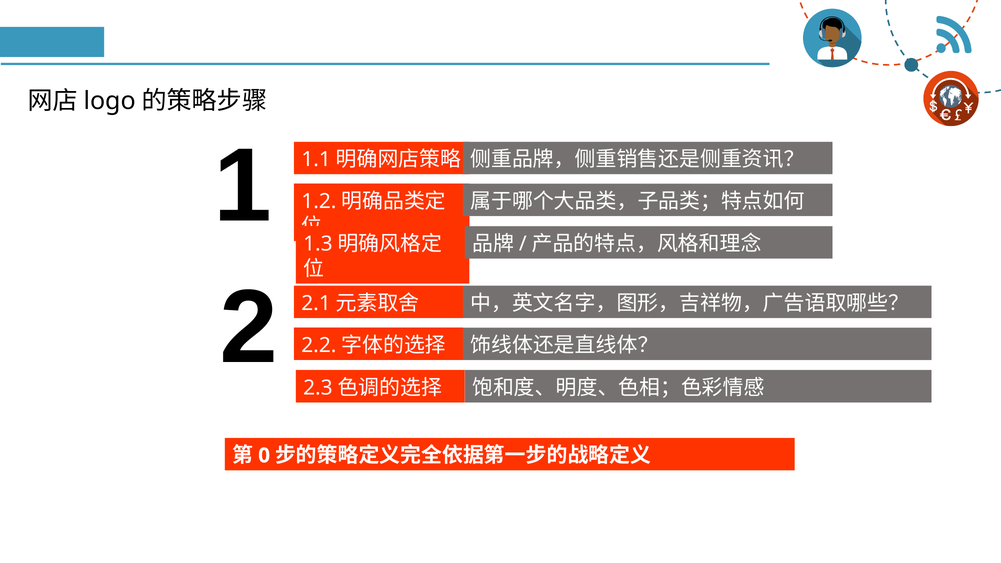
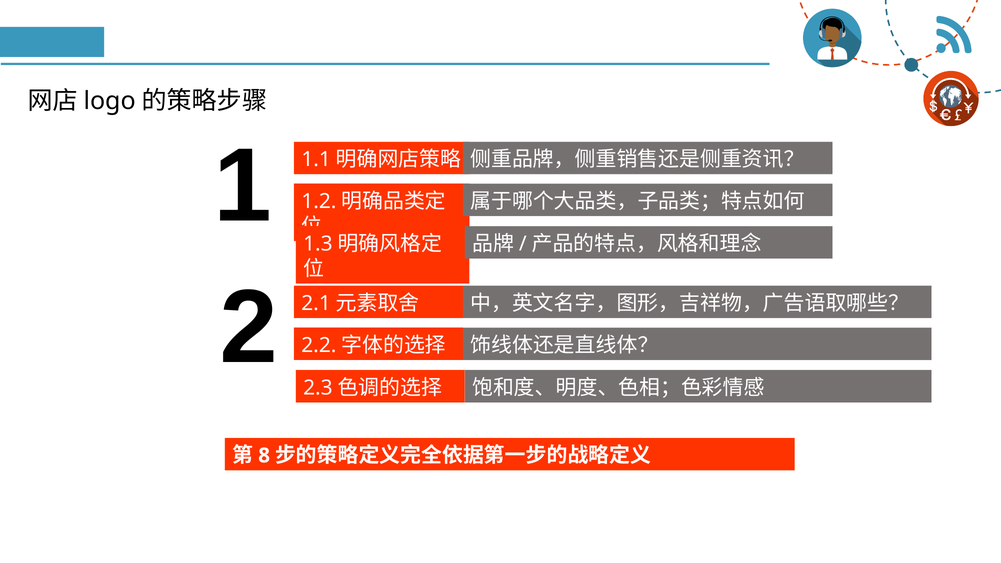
0: 0 -> 8 (264, 456)
